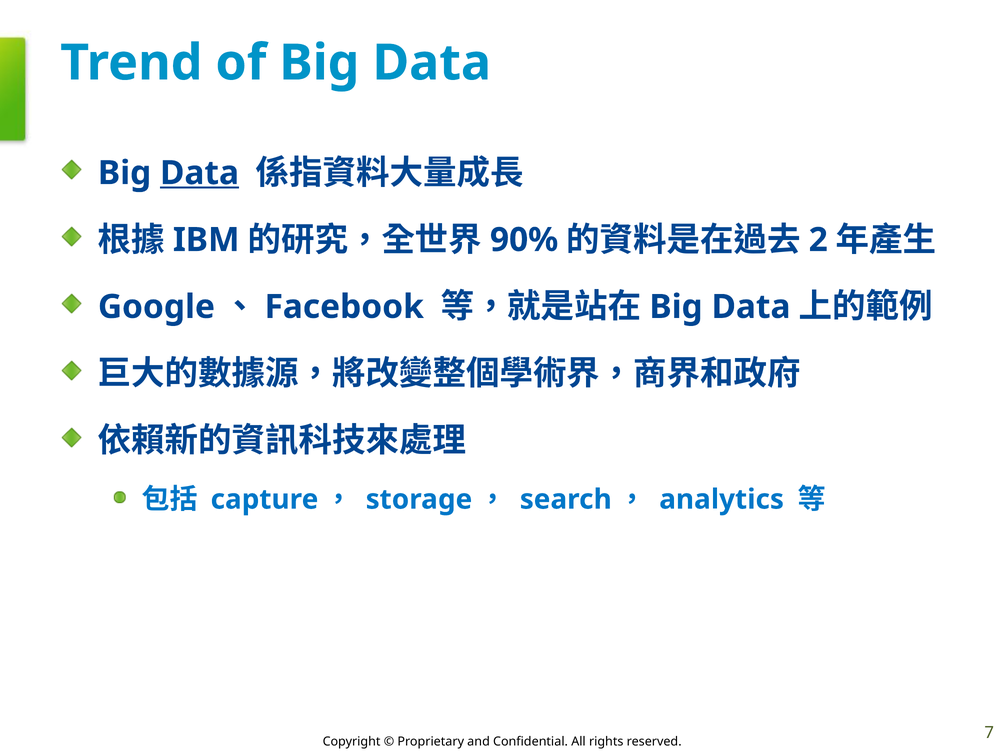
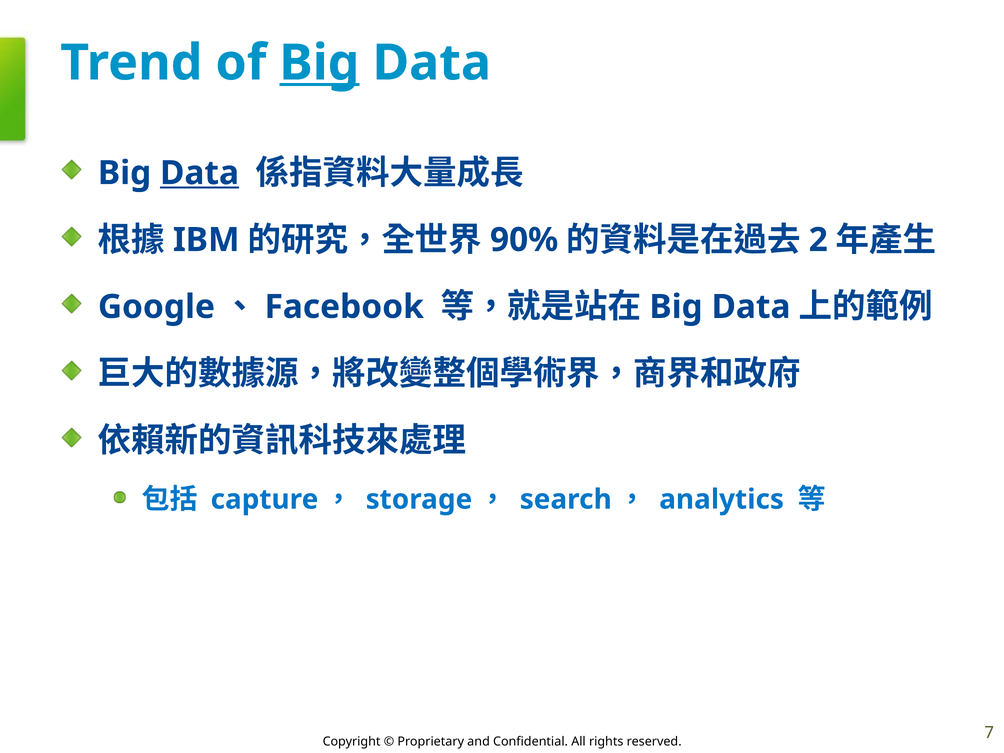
Big underline: none -> present (319, 63)
